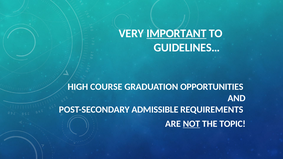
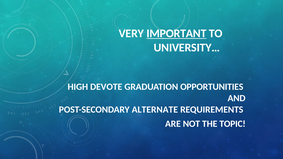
GUIDELINES…: GUIDELINES… -> UNIVERSITY… (187, 48)
COURSE: COURSE -> DEVOTE (106, 87)
ADMISSIBLE: ADMISSIBLE -> ALTERNATE (155, 110)
NOT underline: present -> none (191, 124)
